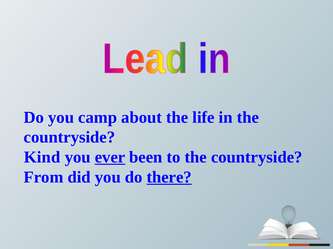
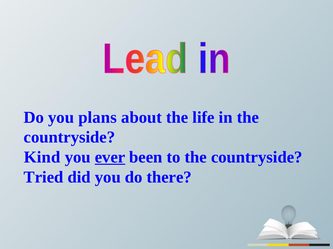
camp: camp -> plans (98, 118)
From: From -> Tried (44, 178)
there underline: present -> none (169, 178)
